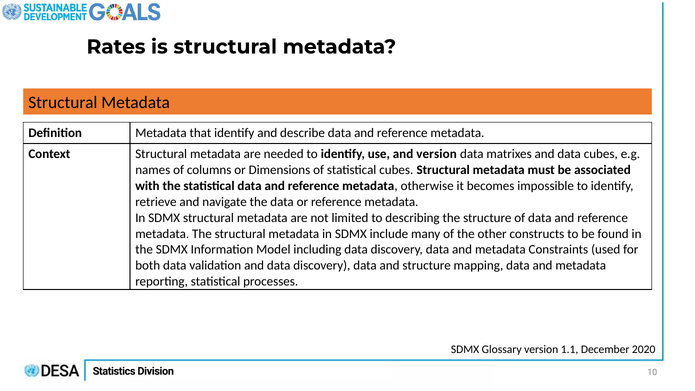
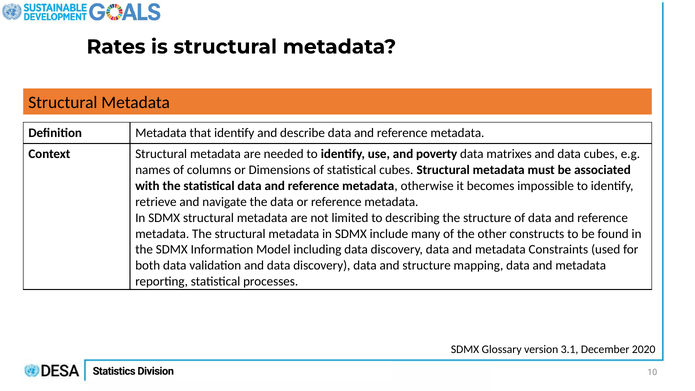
and version: version -> poverty (437, 154)
1.1: 1.1 -> 3.1 (570, 350)
